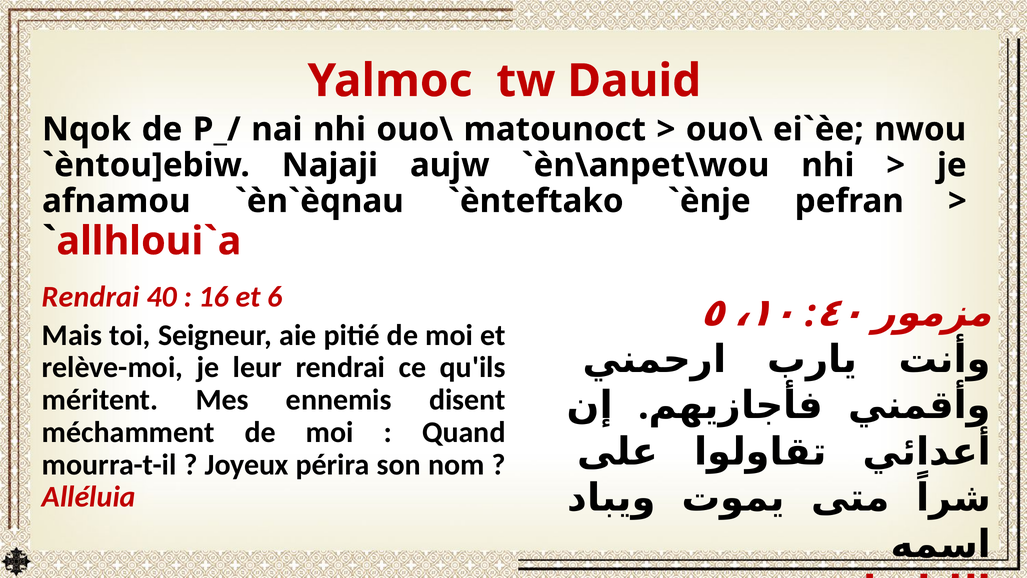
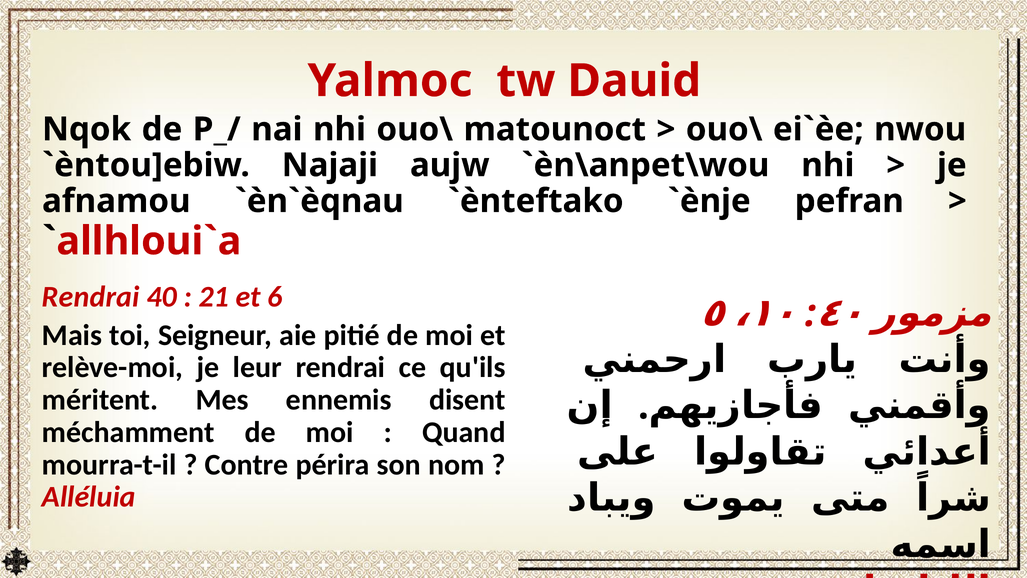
16: 16 -> 21 (214, 297)
Joyeux: Joyeux -> Contre (247, 464)
